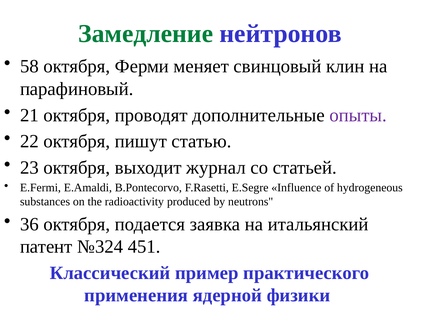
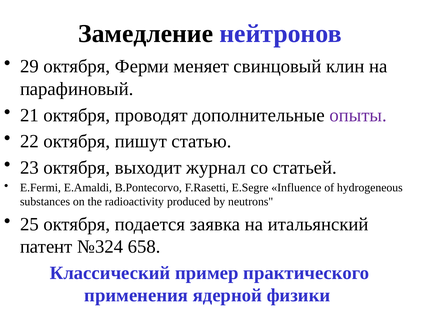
Замедление colour: green -> black (146, 33)
58: 58 -> 29 (29, 66)
36: 36 -> 25 (29, 224)
451: 451 -> 658 (144, 247)
